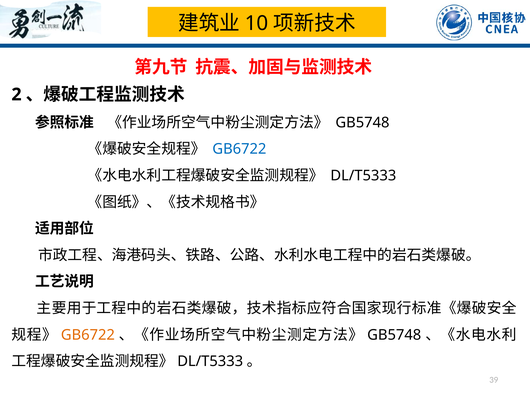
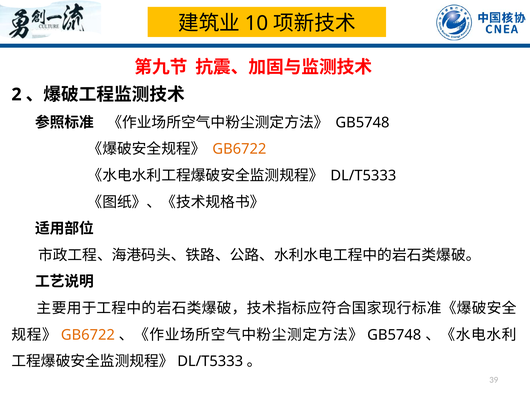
GB6722 colour: blue -> orange (239, 149)
